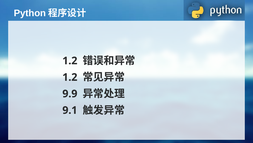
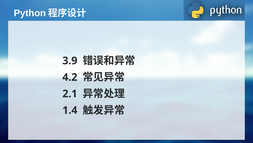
1.2: 1.2 -> 3.9 (70, 60)
1.2: 1.2 -> 4.2 (70, 77)
9.9: 9.9 -> 2.1 (70, 93)
9.1: 9.1 -> 1.4 (70, 110)
